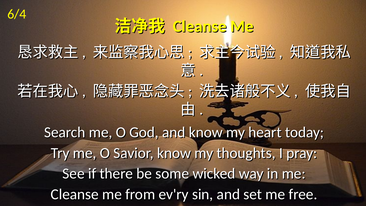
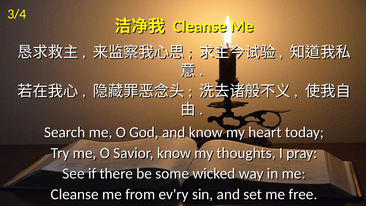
6/4: 6/4 -> 3/4 (17, 14)
